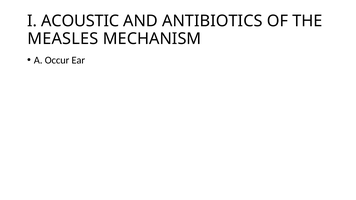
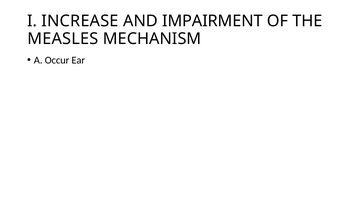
ACOUSTIC: ACOUSTIC -> INCREASE (80, 21)
ANTIBIOTICS: ANTIBIOTICS -> IMPAIRMENT (212, 21)
